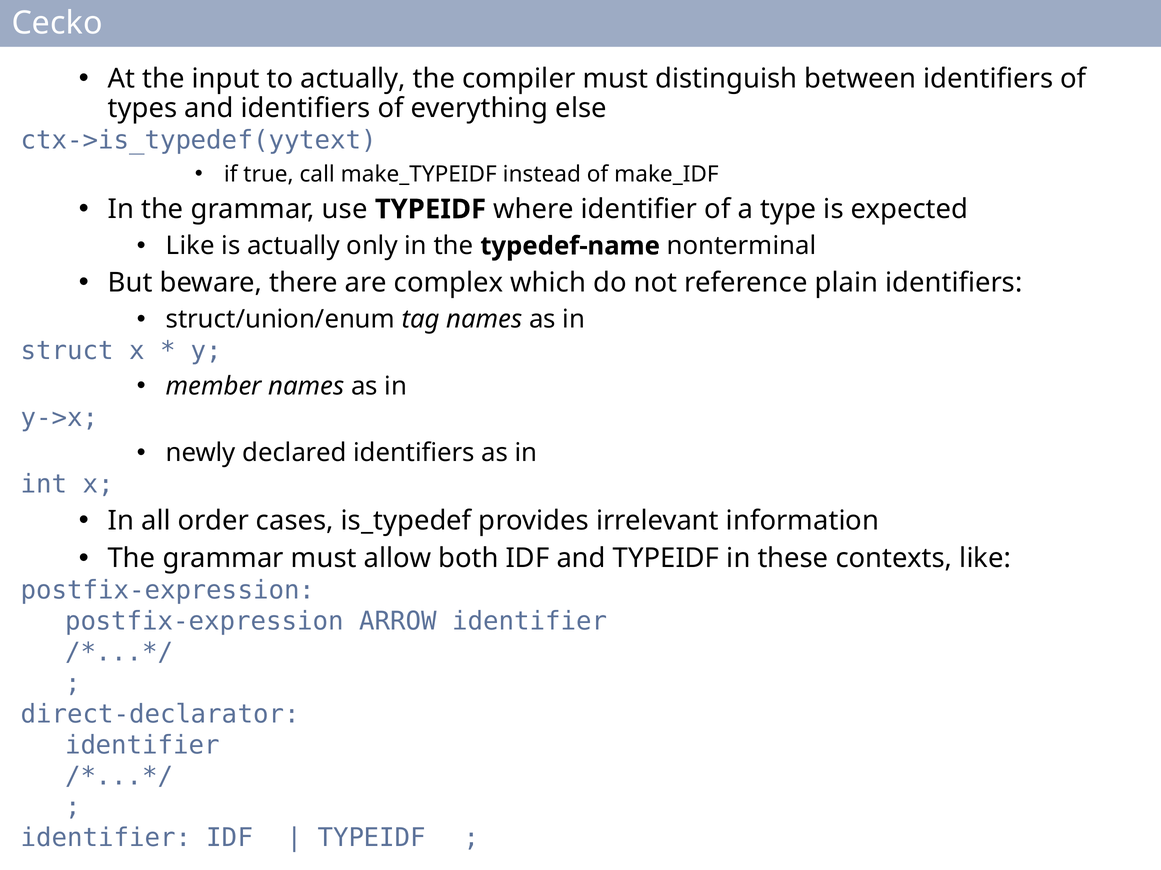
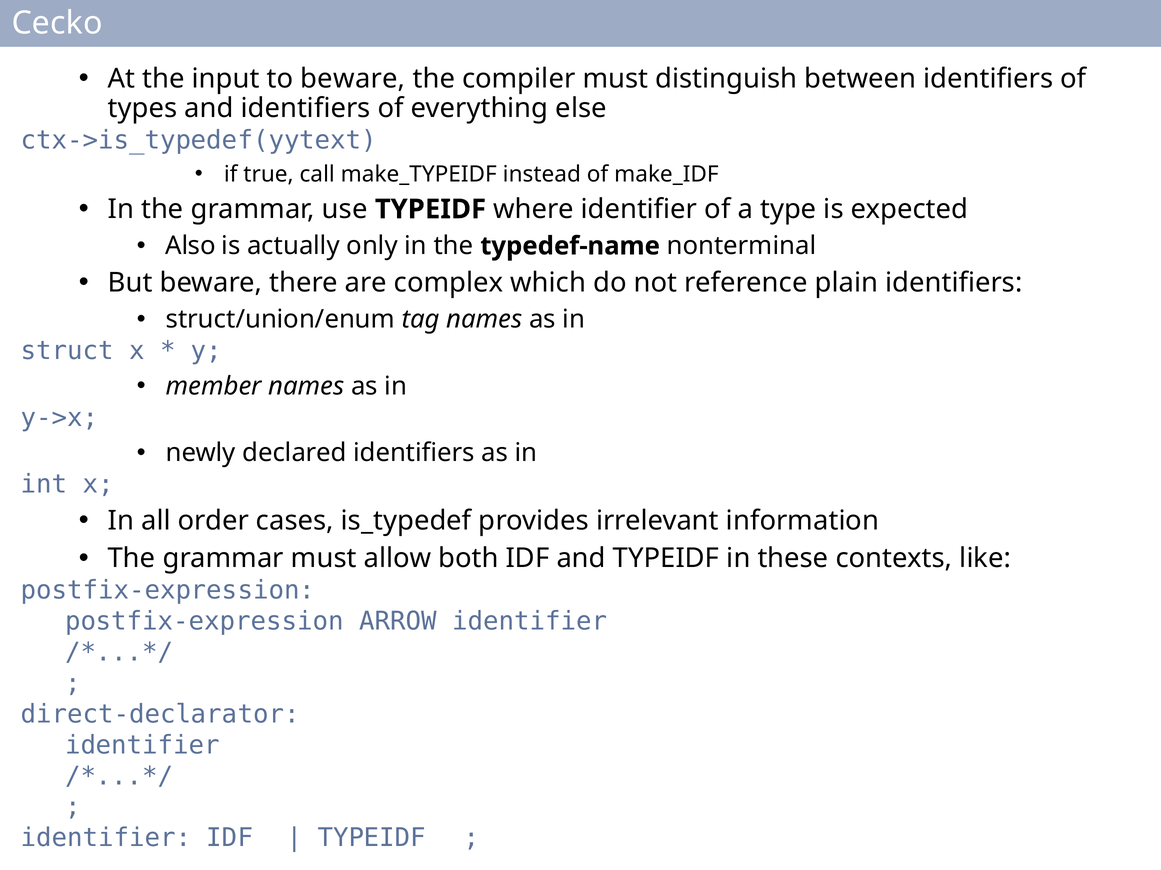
to actually: actually -> beware (353, 79)
Like: Like -> Also (191, 246)
